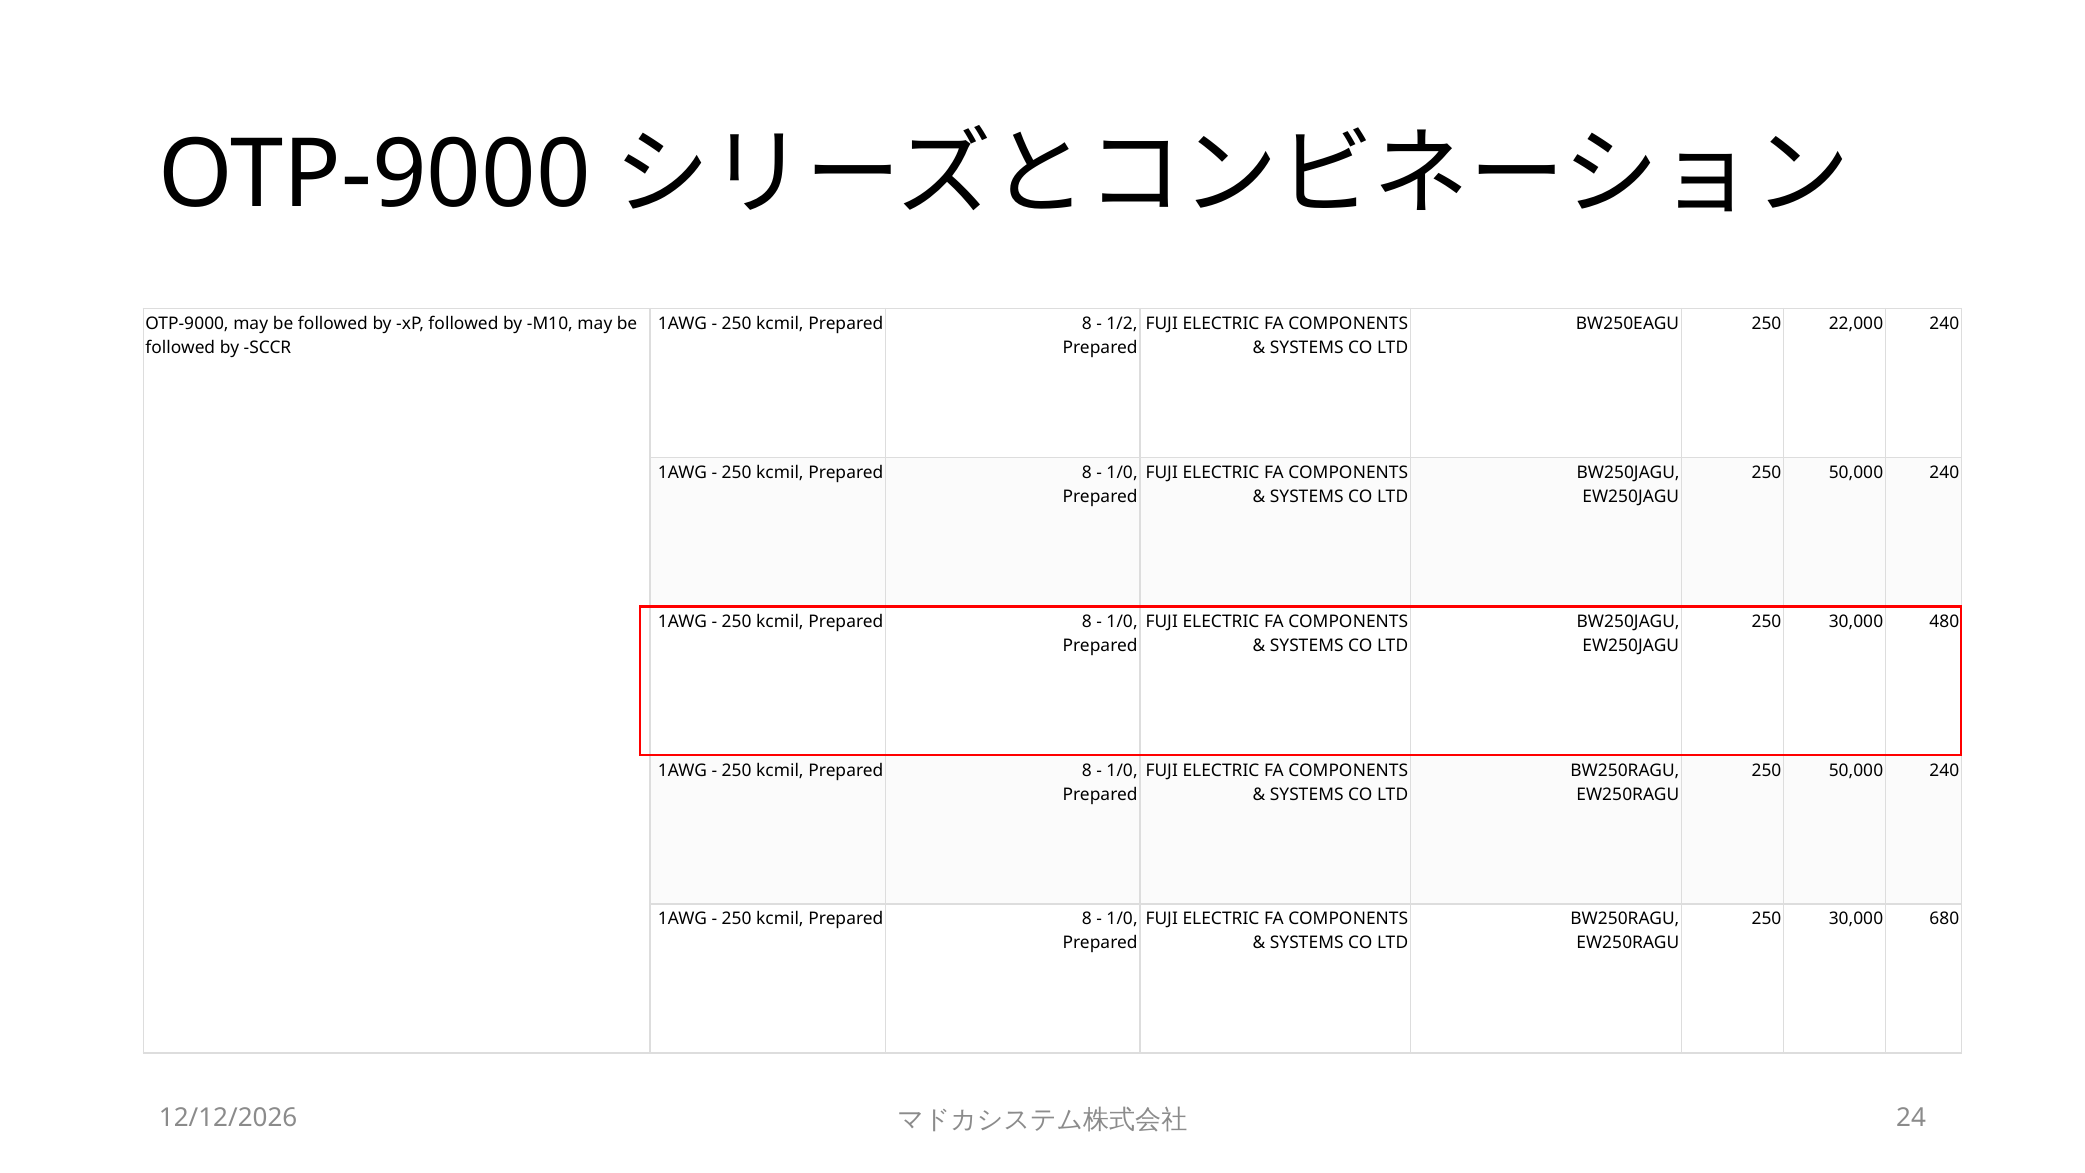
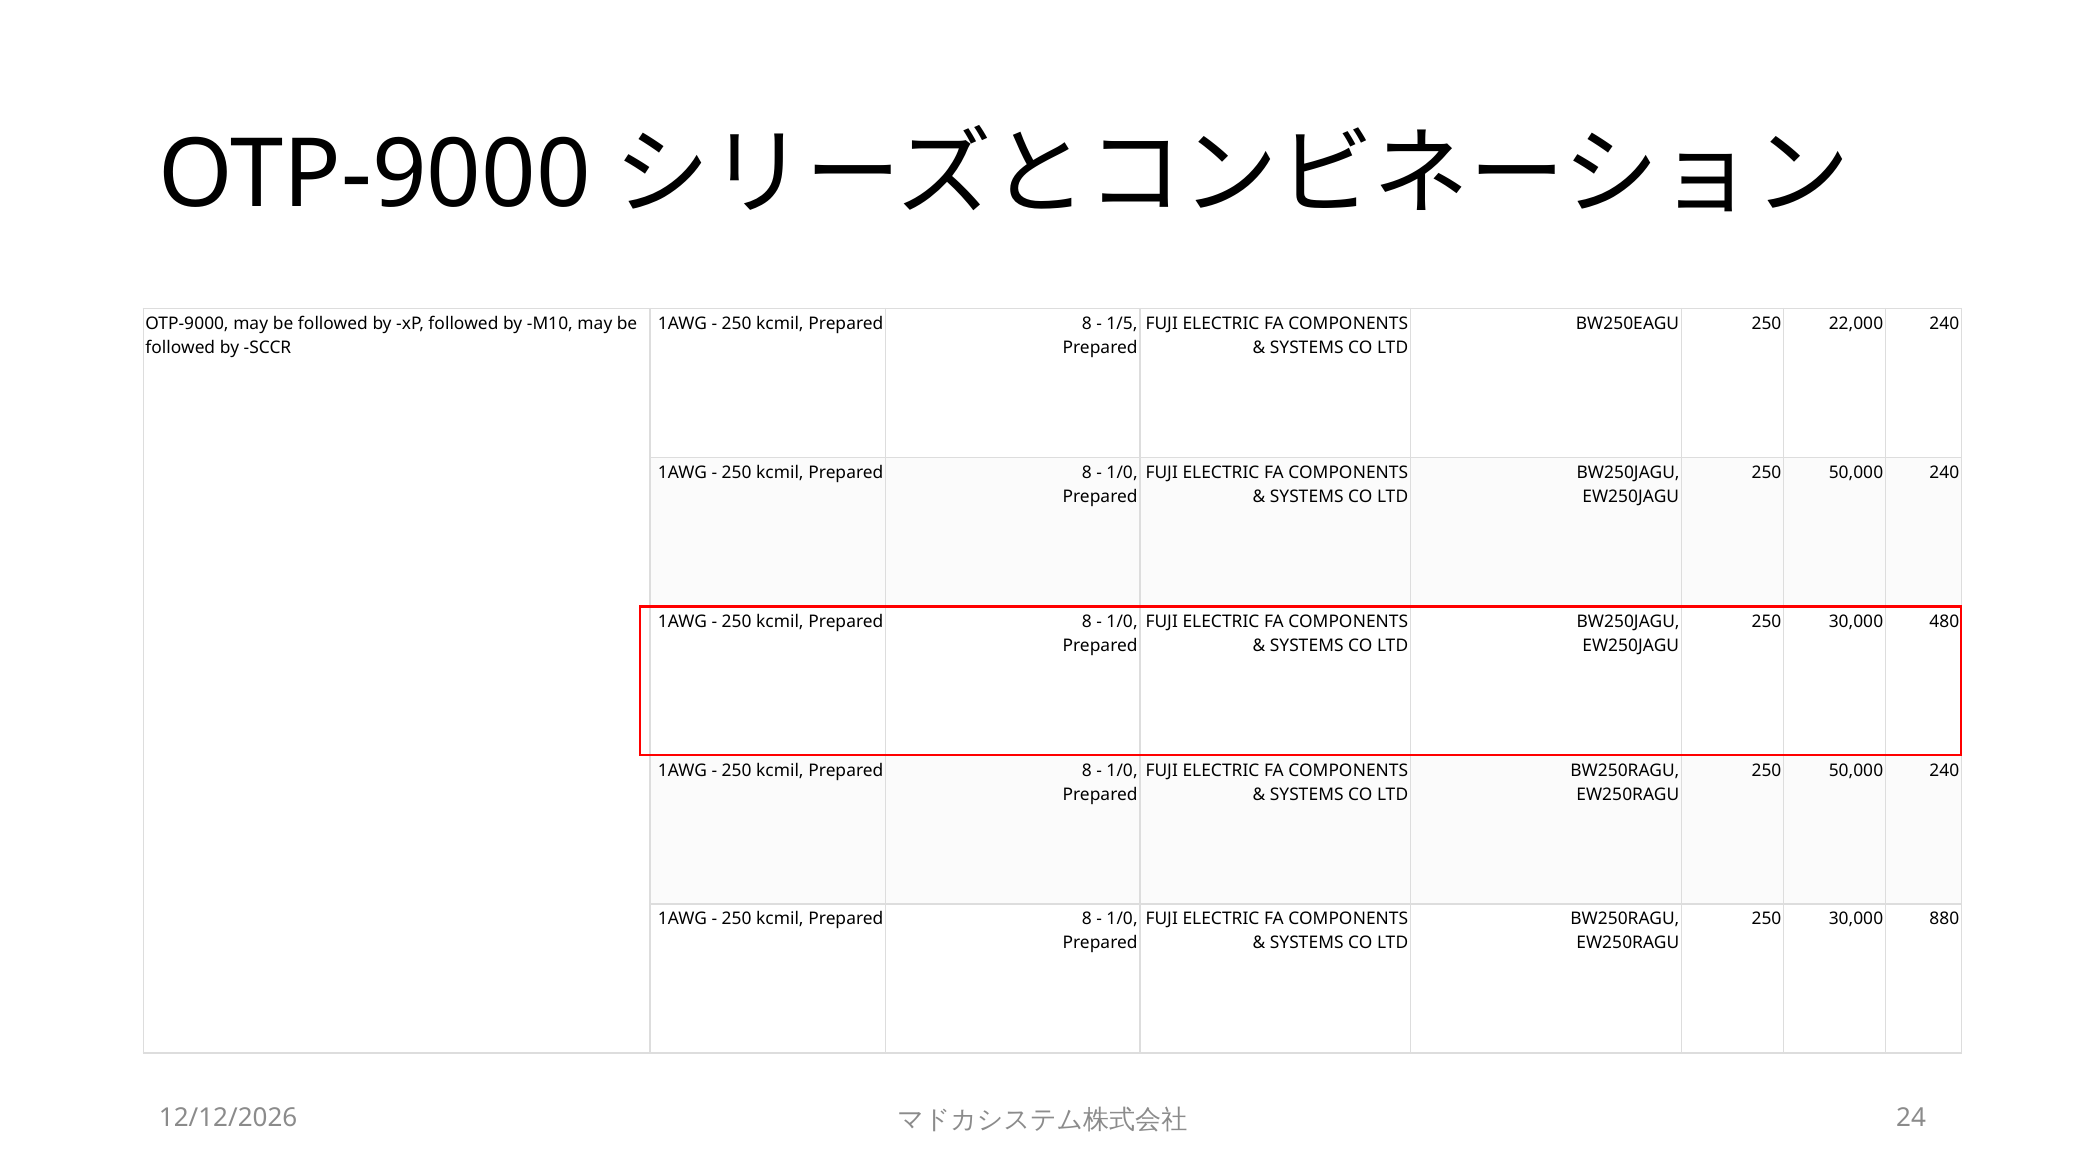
1/2: 1/2 -> 1/5 (1122, 324)
680: 680 -> 880 (1944, 919)
